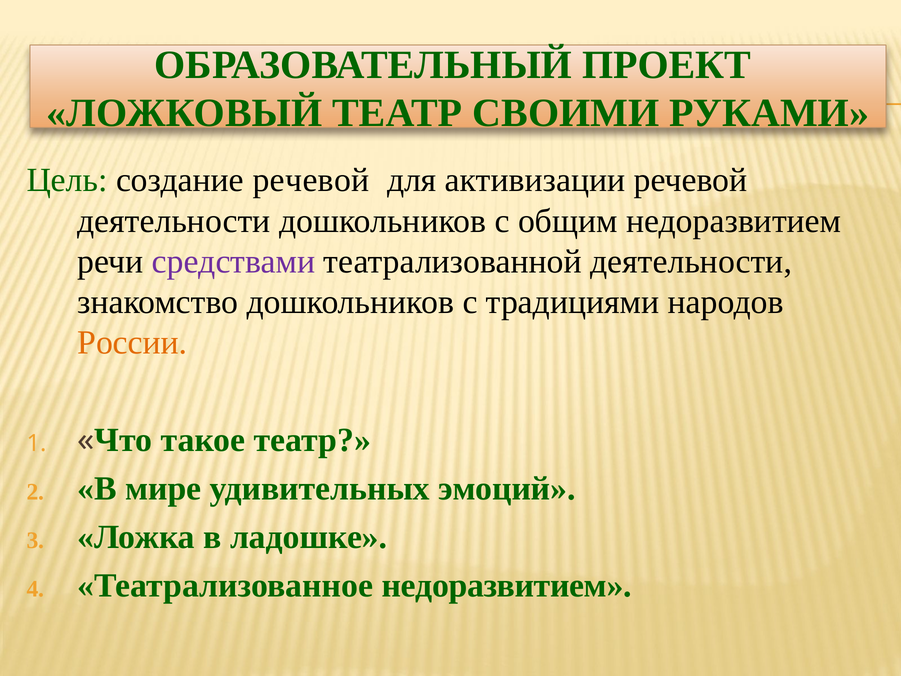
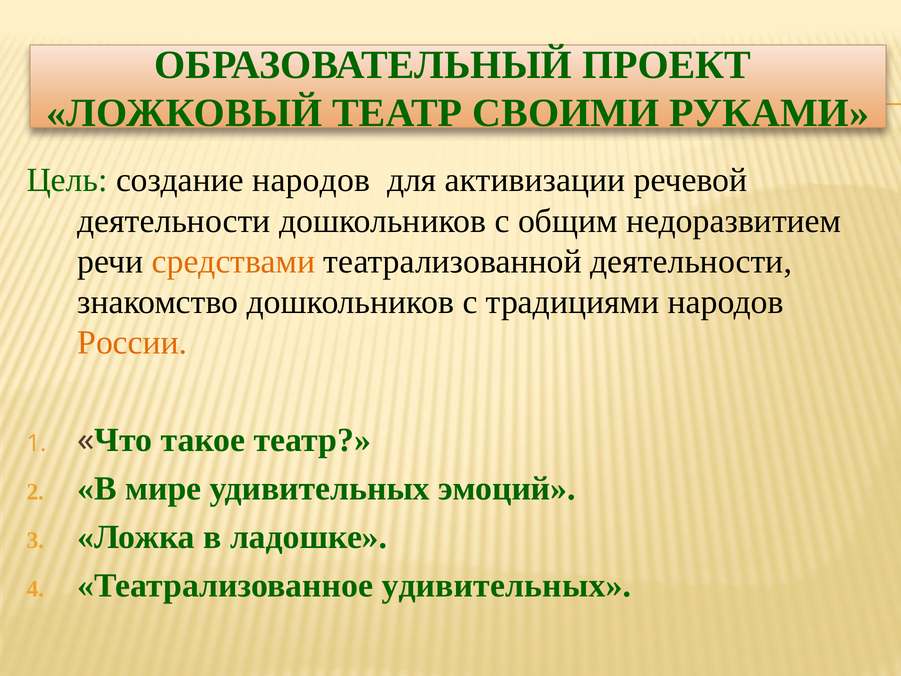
создание речевой: речевой -> народов (311, 180)
средствами colour: purple -> orange (234, 261)
Театрализованное недоразвитием: недоразвитием -> удивительных (506, 586)
